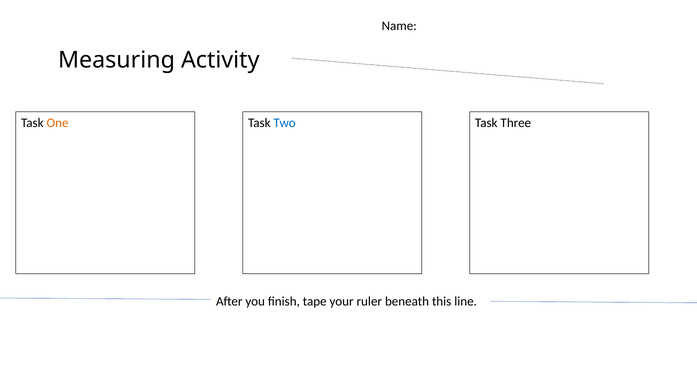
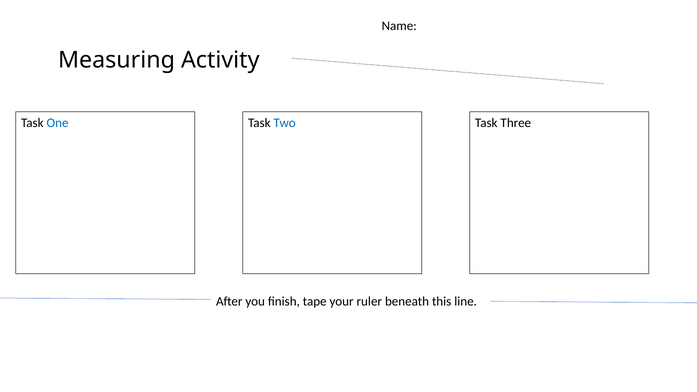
One colour: orange -> blue (58, 123)
